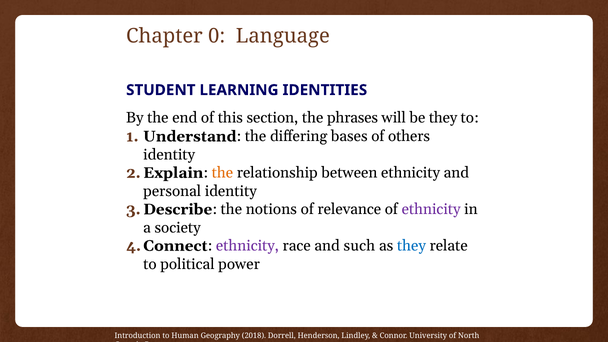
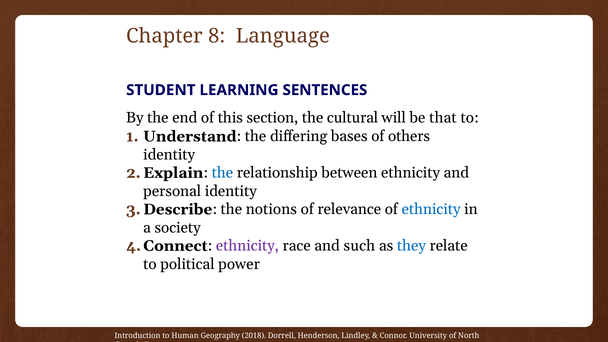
0: 0 -> 8 (217, 36)
IDENTITIES: IDENTITIES -> SENTENCES (325, 90)
phrases: phrases -> cultural (353, 118)
be they: they -> that (443, 118)
the colour: orange -> blue (222, 173)
ethnicity colour: purple -> blue (431, 209)
